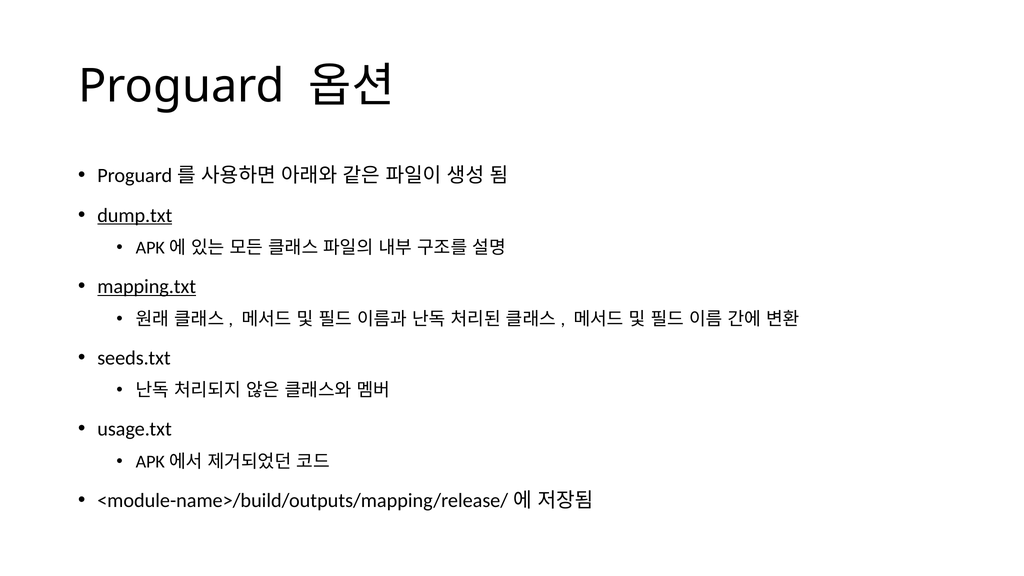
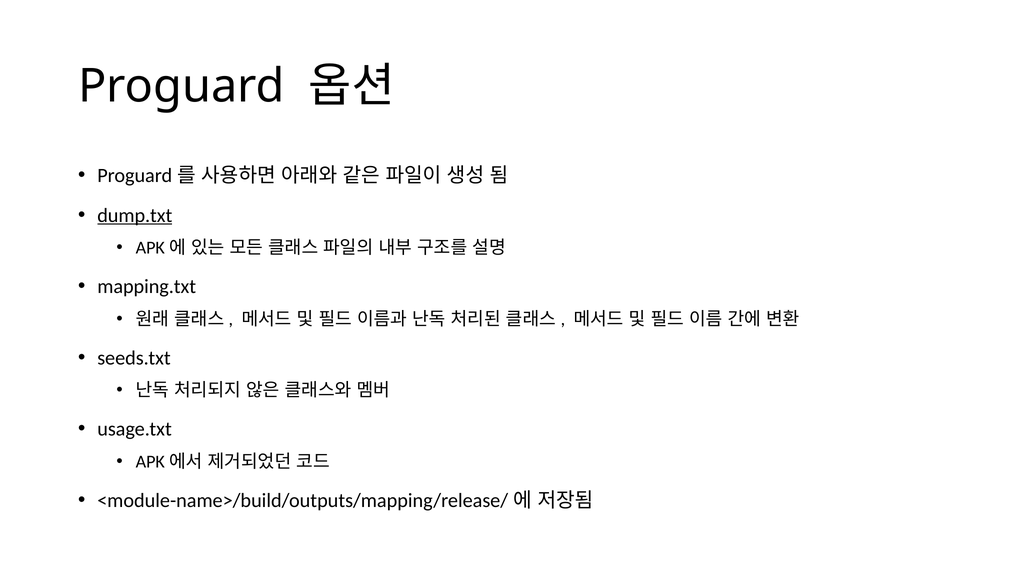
mapping.txt underline: present -> none (147, 287)
